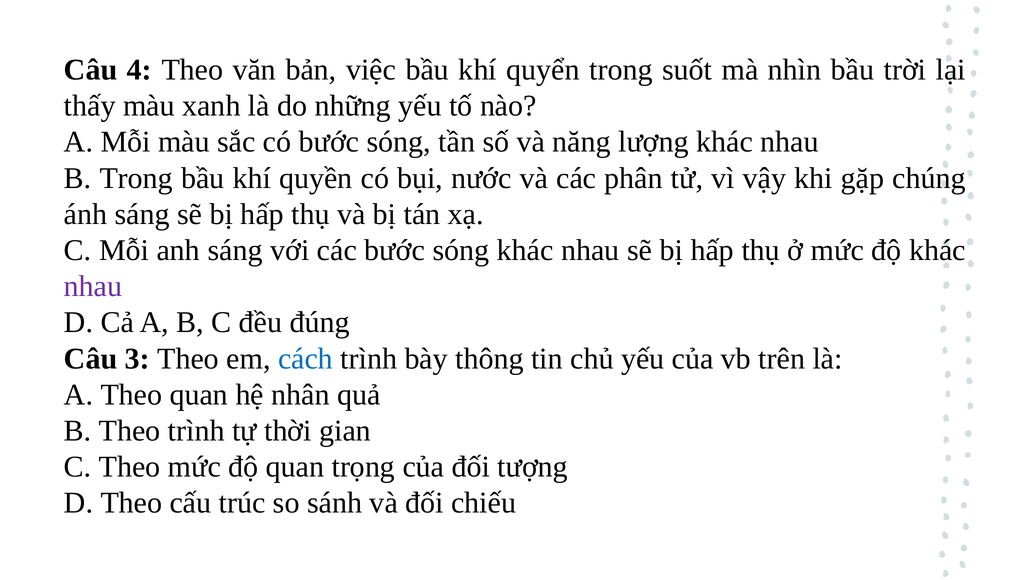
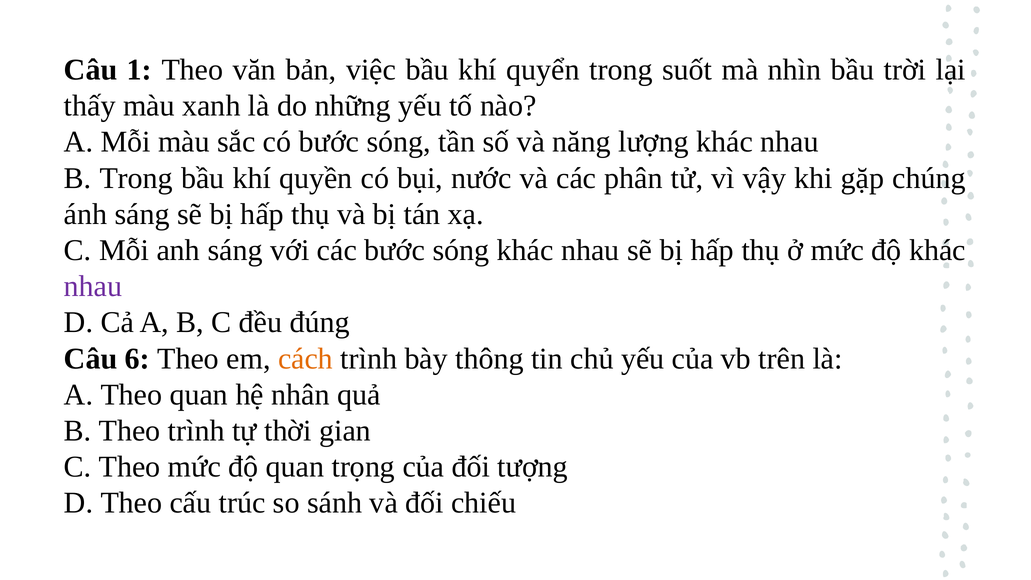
4: 4 -> 1 (139, 70)
3: 3 -> 6 (137, 359)
cách colour: blue -> orange (306, 359)
